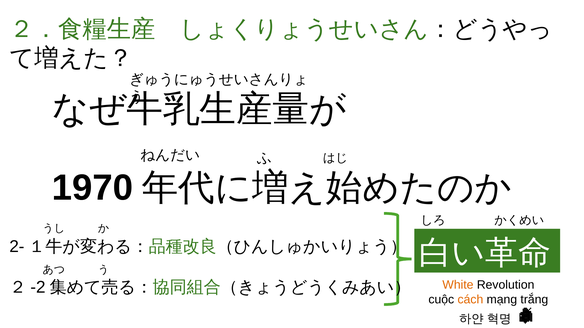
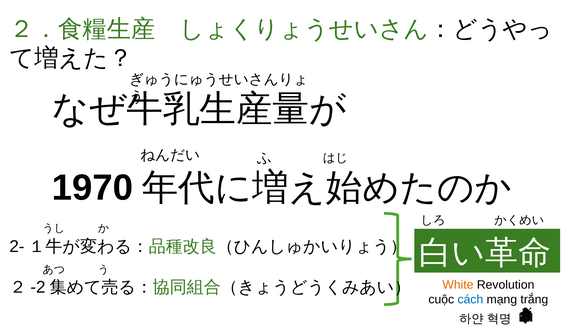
cách colour: orange -> blue (470, 300)
